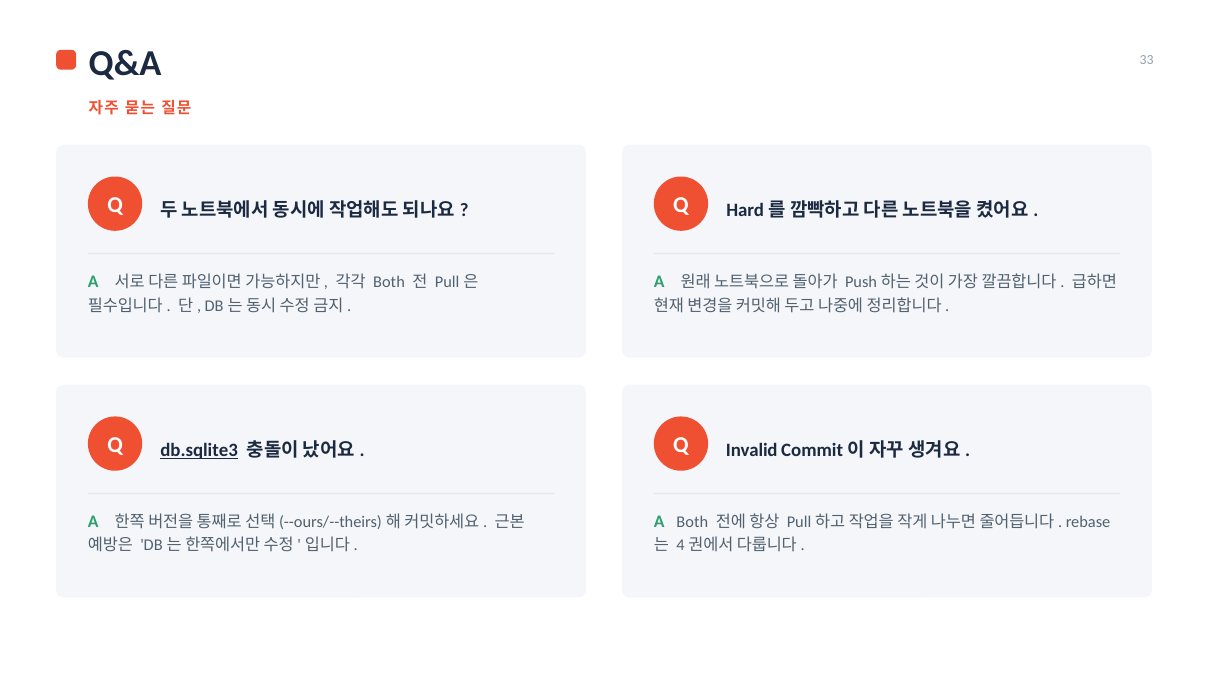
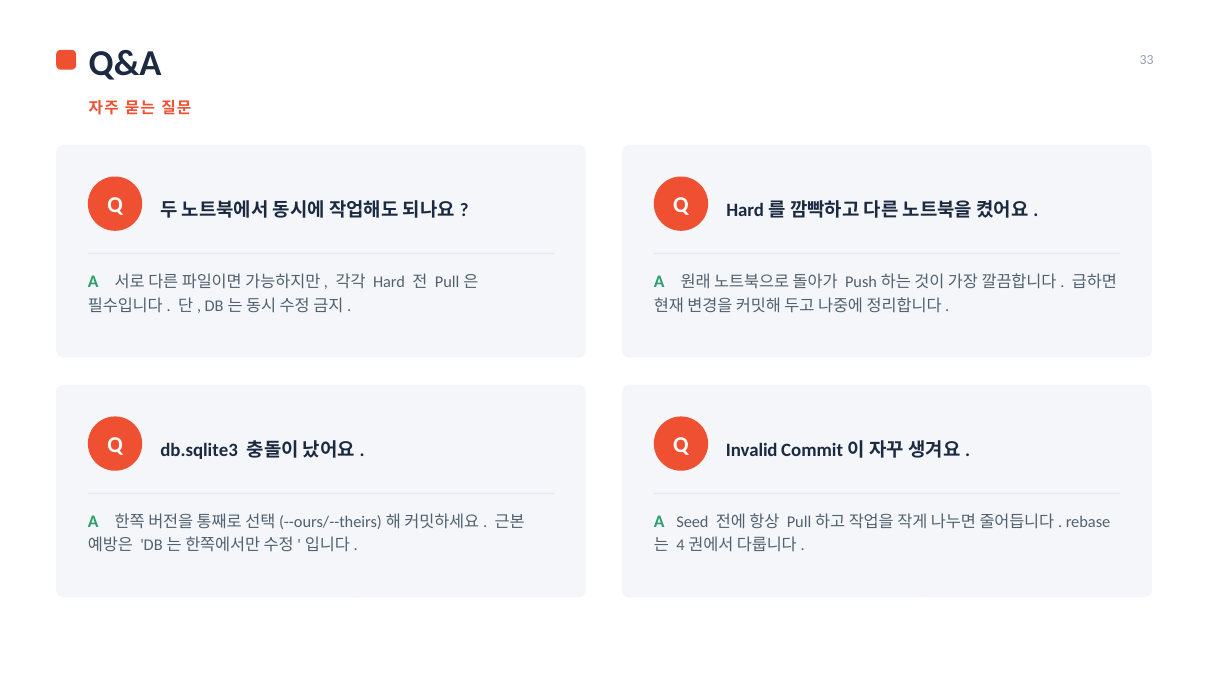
Both: Both -> Hard (389, 283)
db.sqlite3 underline: present -> none (199, 451)
A Both: Both -> Seed (692, 523)
